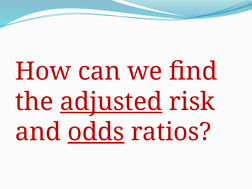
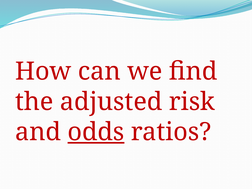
adjusted underline: present -> none (111, 102)
